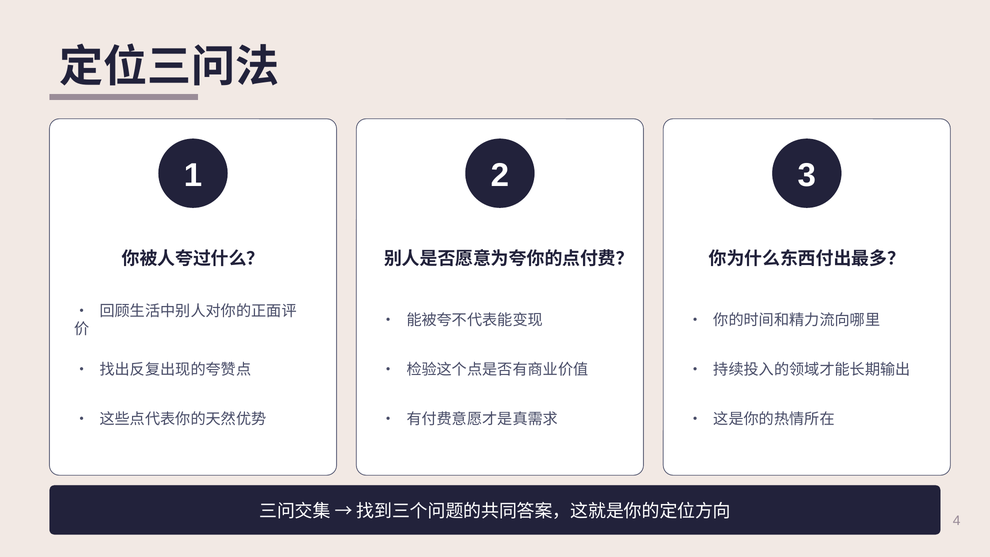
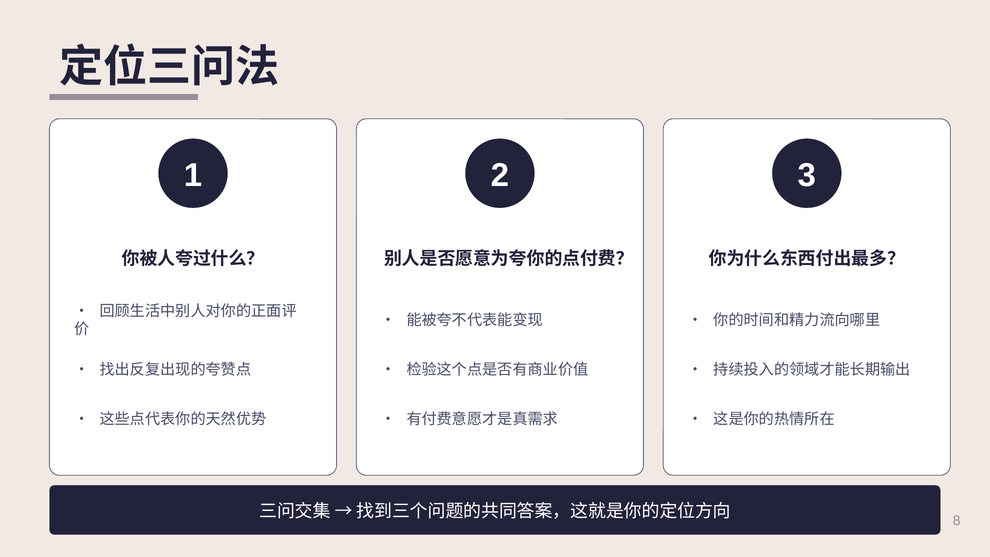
4: 4 -> 8 (957, 521)
